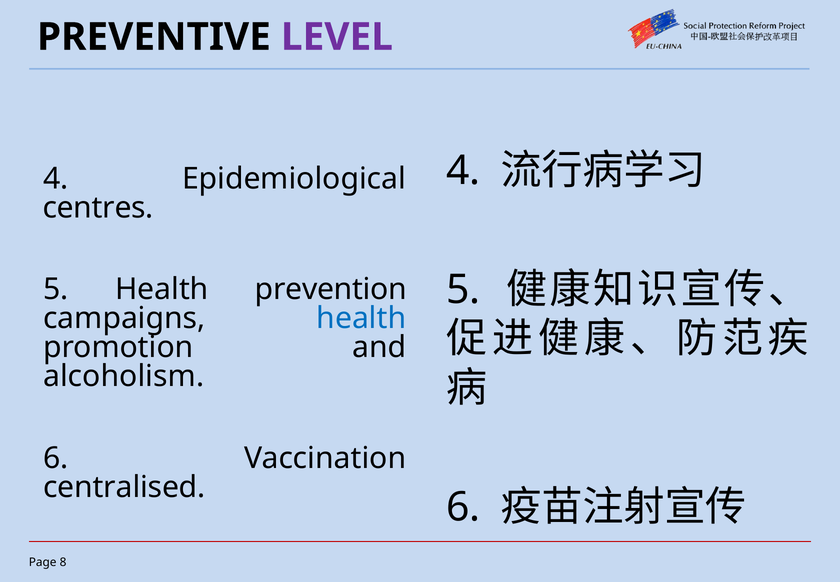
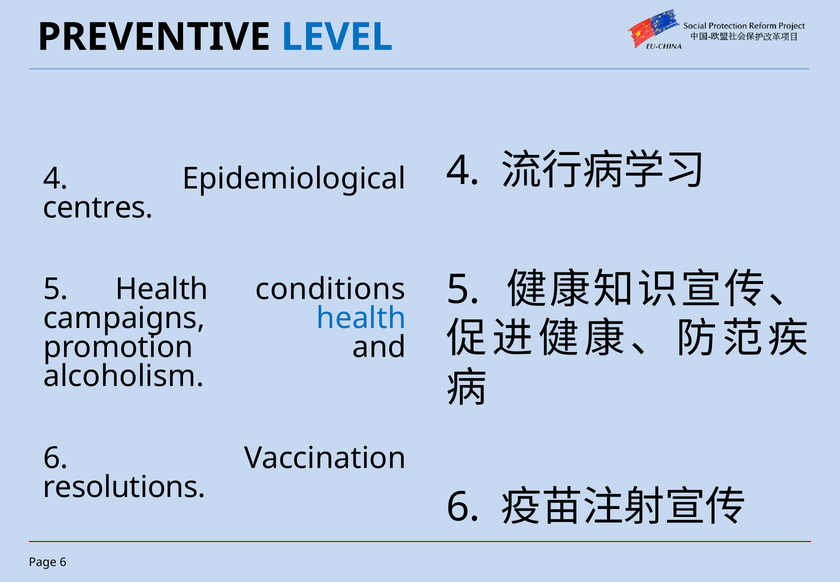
LEVEL colour: purple -> blue (337, 37)
prevention: prevention -> conditions (331, 289)
centralised: centralised -> resolutions (124, 487)
8: 8 -> 6 (63, 562)
